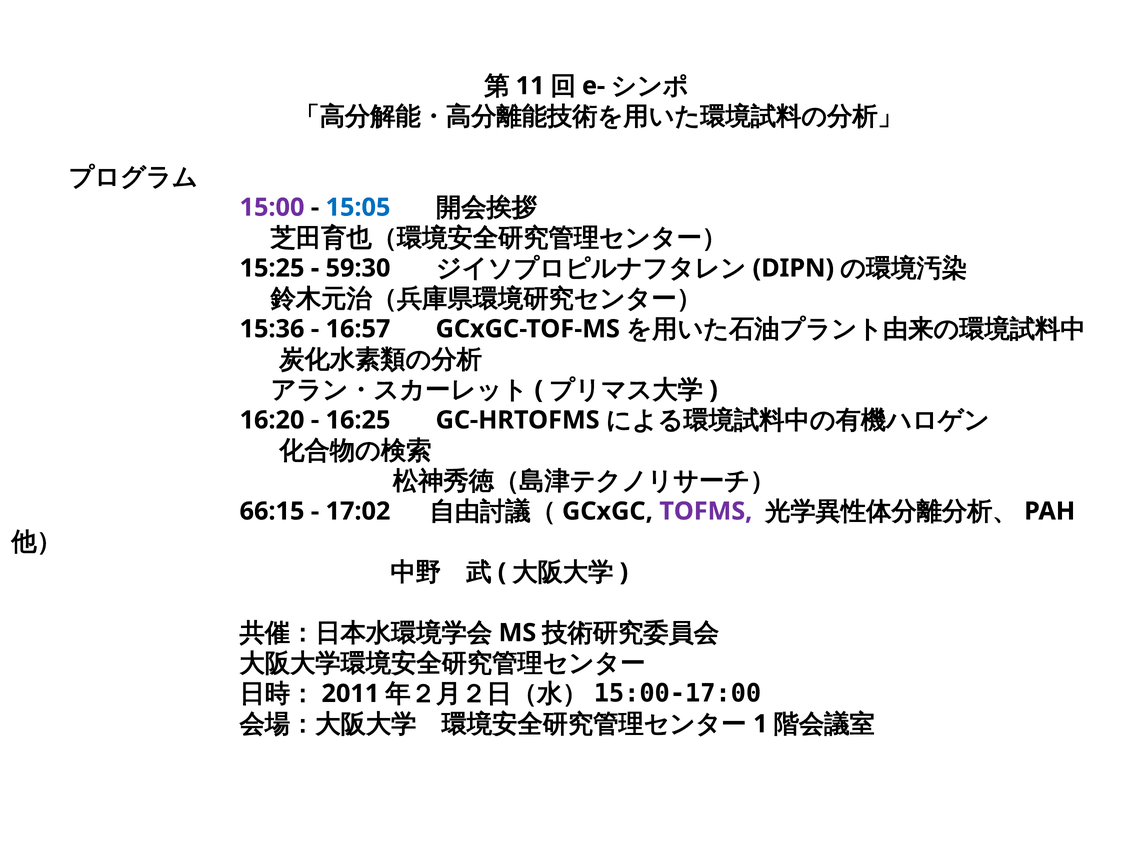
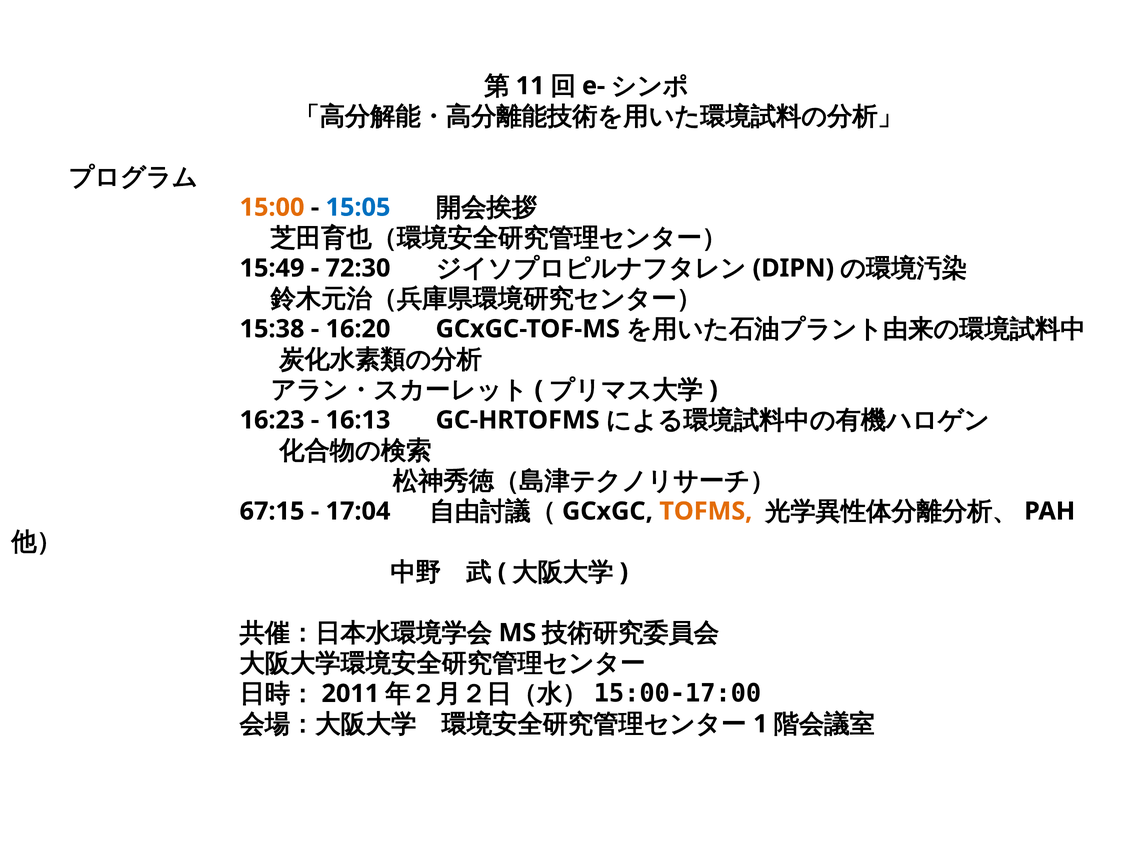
15:00 colour: purple -> orange (272, 208)
15:25: 15:25 -> 15:49 (272, 268)
59:30: 59:30 -> 72:30 (358, 268)
15:36: 15:36 -> 15:38 (272, 329)
16:57: 16:57 -> 16:20 (358, 329)
16:20: 16:20 -> 16:23 (272, 420)
16:25: 16:25 -> 16:13 (358, 420)
66:15: 66:15 -> 67:15 (272, 512)
17:02: 17:02 -> 17:04 (358, 512)
TOFMS colour: purple -> orange (706, 512)
